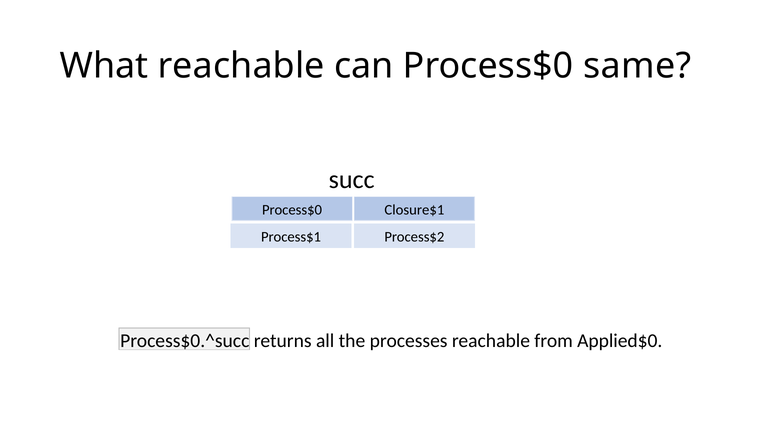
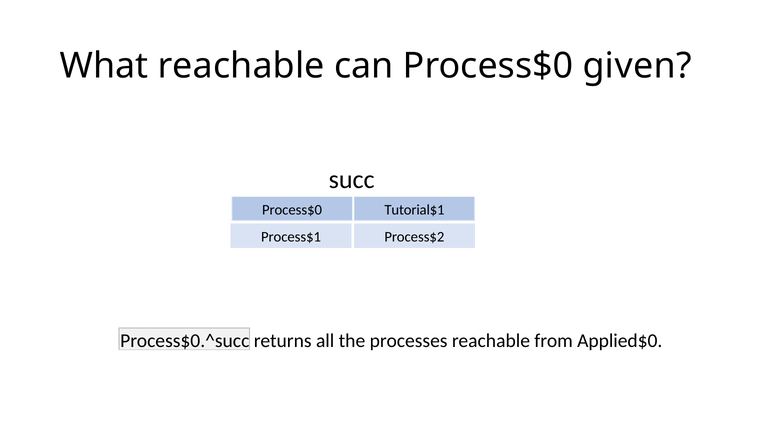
same: same -> given (637, 66)
Closure$1: Closure$1 -> Tutorial$1 (414, 210)
